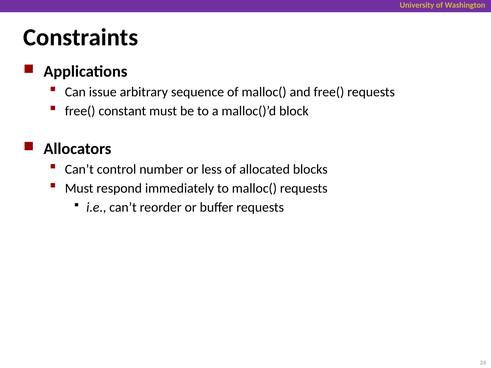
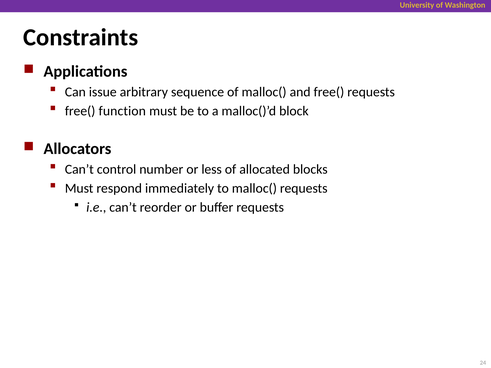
constant: constant -> function (122, 111)
